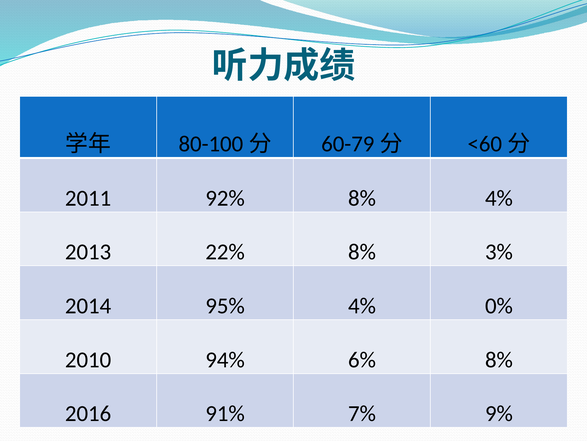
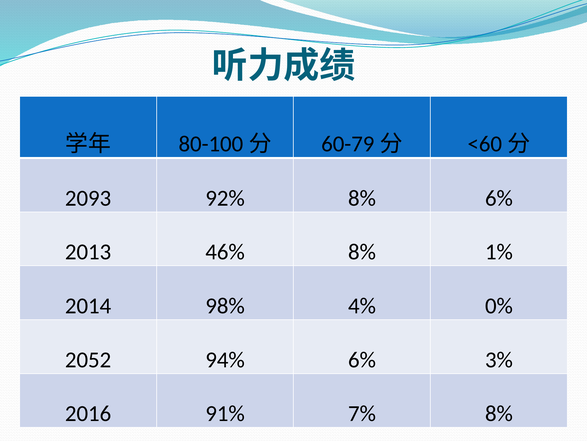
2011: 2011 -> 2093 (88, 198)
8% 4%: 4% -> 6% (499, 198)
22%: 22% -> 46% (225, 252)
3%: 3% -> 1% (499, 252)
95%: 95% -> 98% (225, 305)
2010: 2010 -> 2052 (88, 359)
6% 8%: 8% -> 3% (499, 359)
7% 9%: 9% -> 8% (499, 413)
